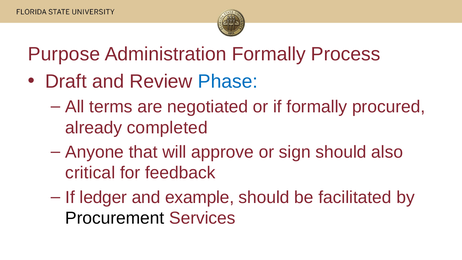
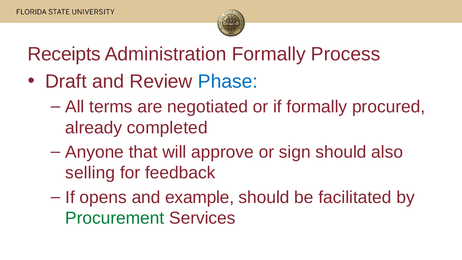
Purpose: Purpose -> Receipts (64, 54)
critical: critical -> selling (90, 173)
ledger: ledger -> opens (103, 197)
Procurement colour: black -> green (115, 218)
